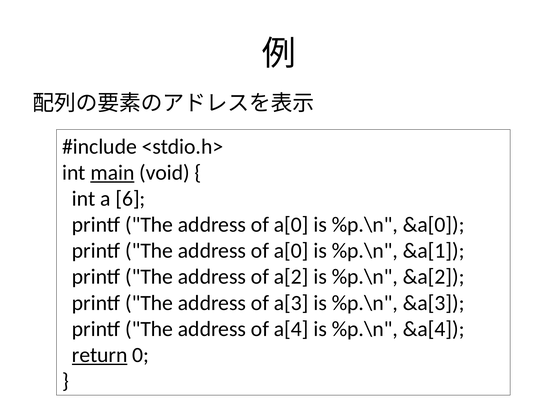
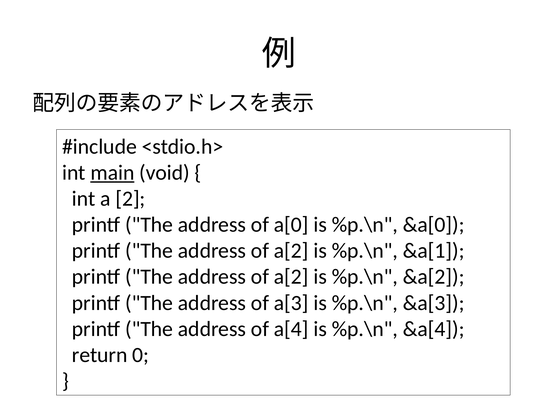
6: 6 -> 2 (130, 199)
a[0: a[0 -> a[2 (291, 251)
return underline: present -> none (100, 355)
